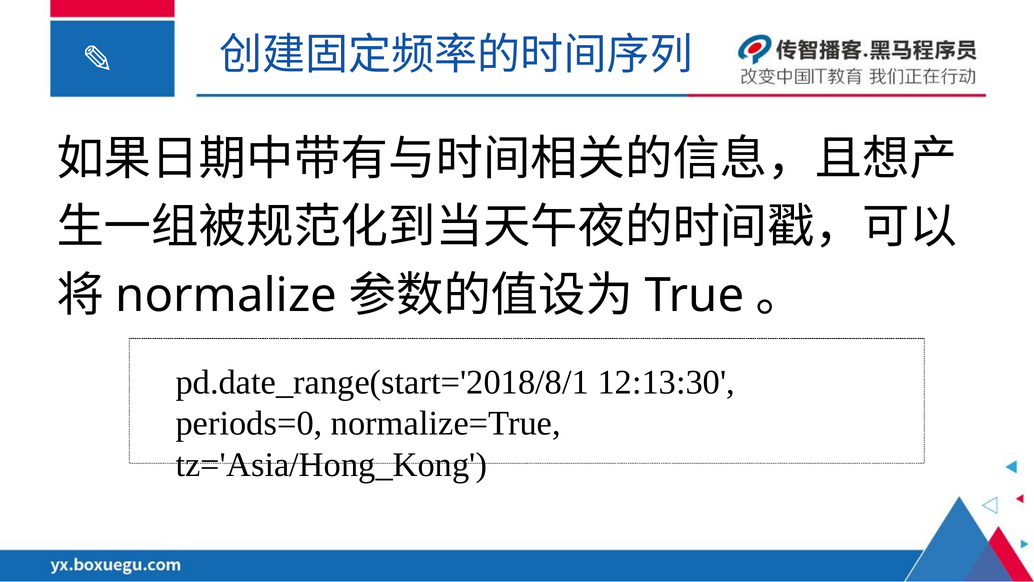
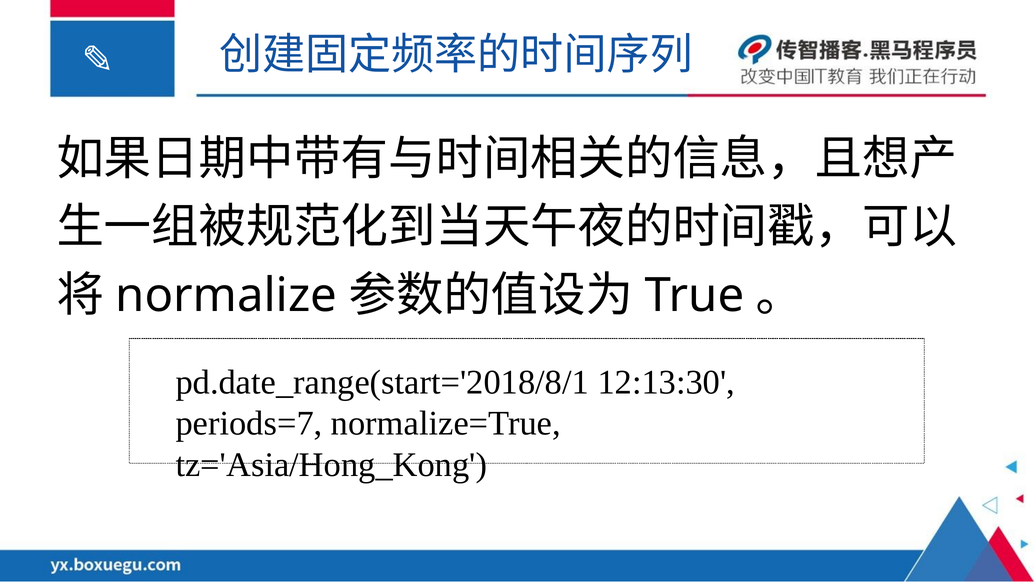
periods=0: periods=0 -> periods=7 (249, 423)
